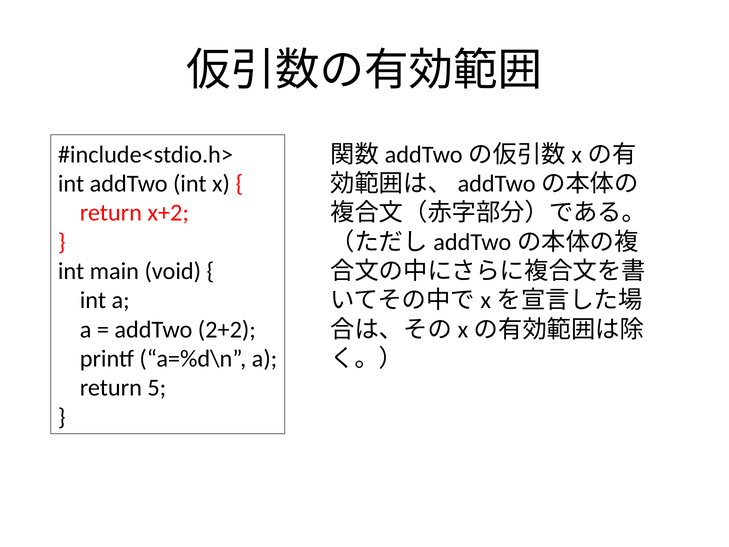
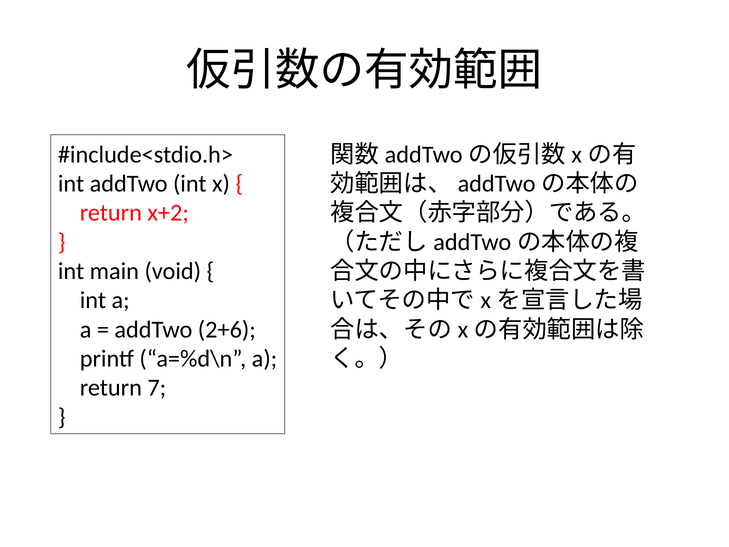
2+2: 2+2 -> 2+6 (227, 329)
5: 5 -> 7 (157, 388)
